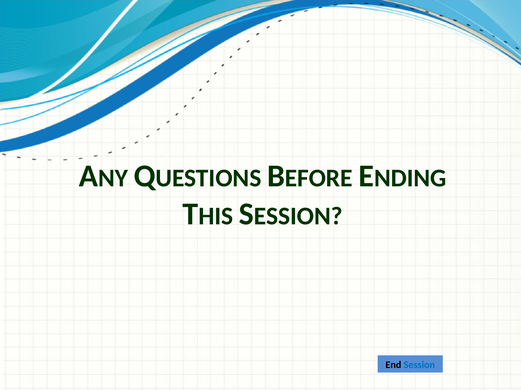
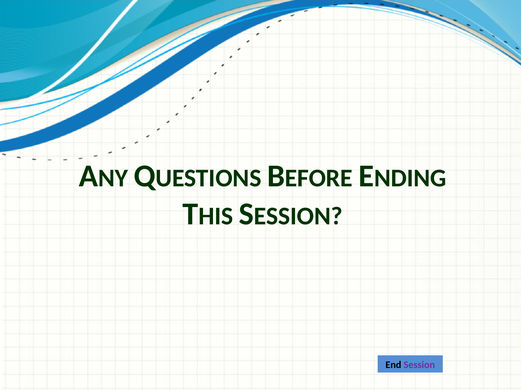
Session colour: blue -> purple (419, 365)
